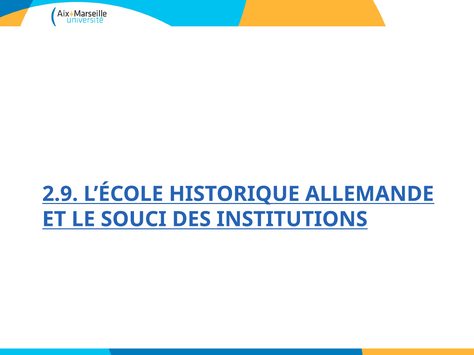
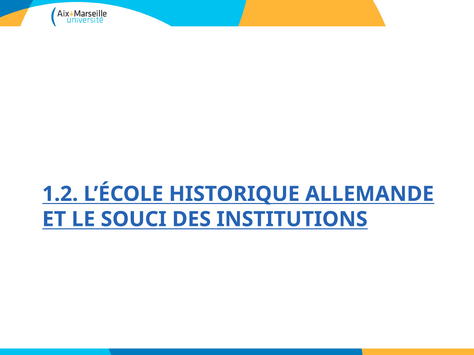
2.9: 2.9 -> 1.2 (60, 194)
